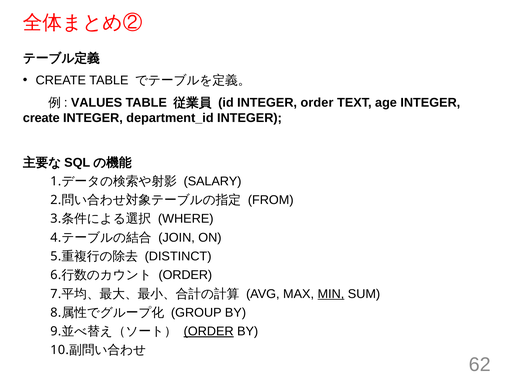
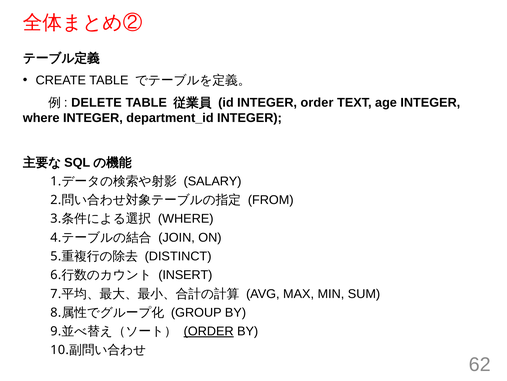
VALUES: VALUES -> DELETE (96, 102)
create: create -> where (41, 118)
ORDER: ORDER -> INSERT (185, 275)
MIN underline: present -> none (331, 293)
